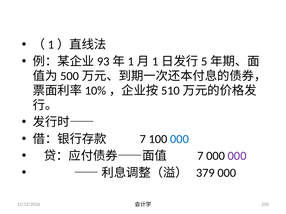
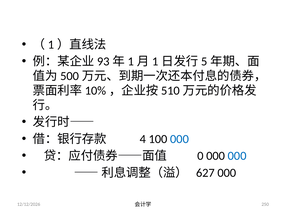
7: 7 -> 4 (143, 139)
7: 7 -> 0 (200, 156)
000 colour: purple -> blue (237, 156)
379: 379 -> 627 (205, 173)
